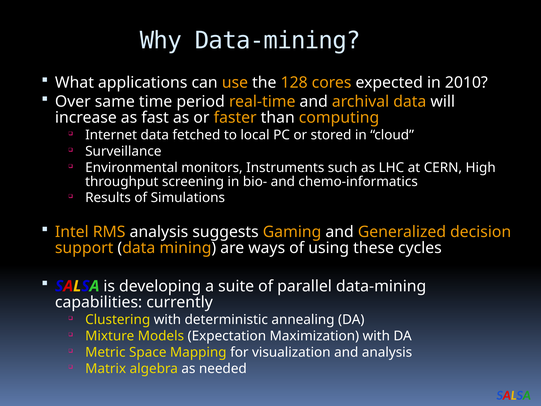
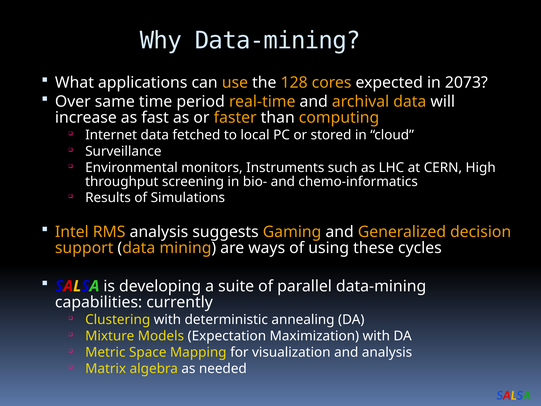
2010: 2010 -> 2073 (466, 82)
